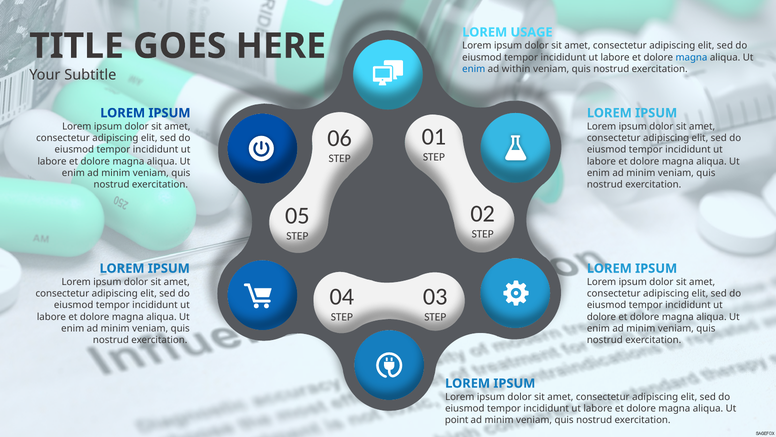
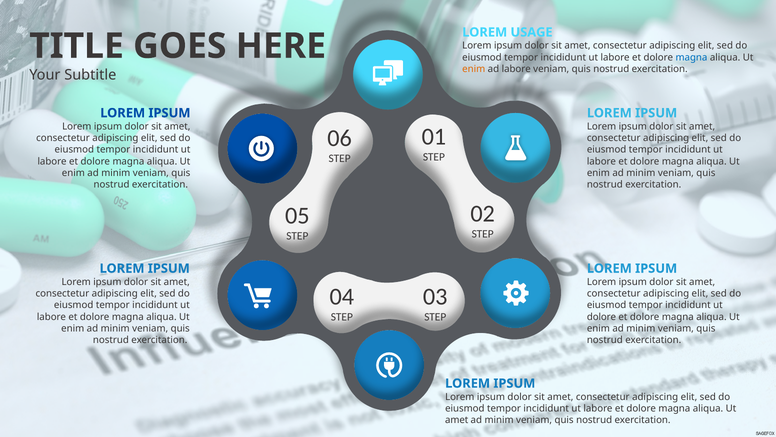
enim colour: blue -> orange (474, 69)
ad within: within -> labore (516, 69)
point: point -> amet (457, 420)
